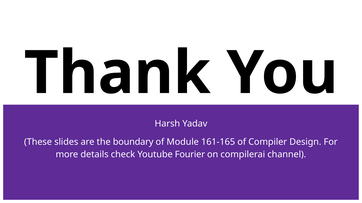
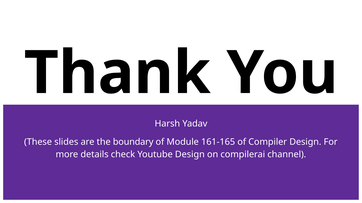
Youtube Fourier: Fourier -> Design (190, 155)
